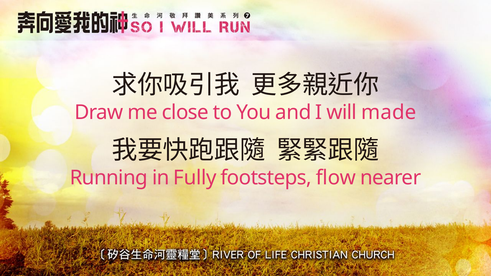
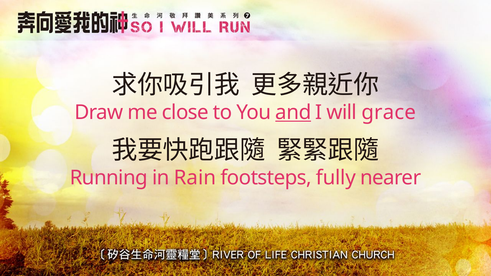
and underline: none -> present (293, 112)
made: made -> grace (389, 112)
Fully: Fully -> Rain (195, 178)
flow: flow -> fully (336, 178)
